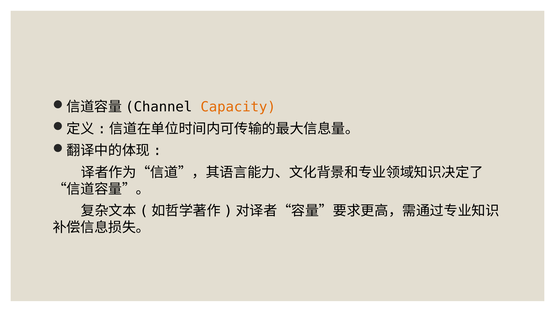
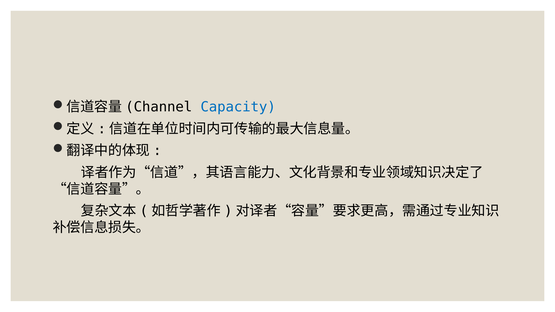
Capacity colour: orange -> blue (238, 107)
